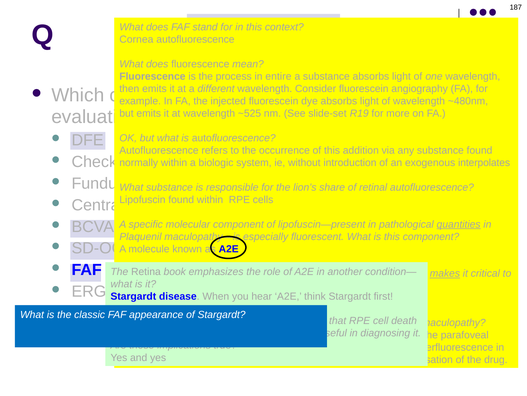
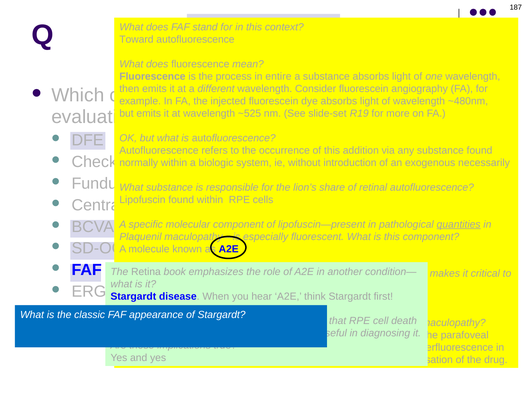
Cornea: Cornea -> Toward (136, 39)
interpolates: interpolates -> necessarily (484, 162)
makes underline: present -> none (445, 273)
